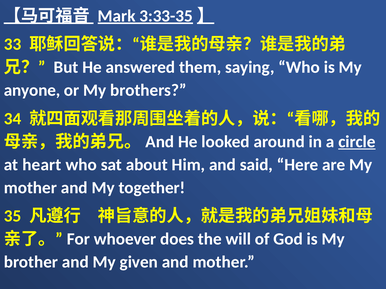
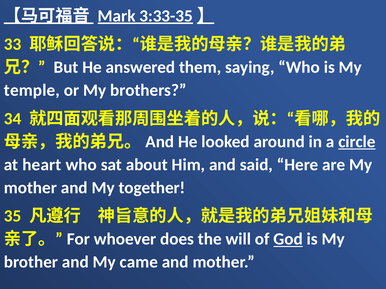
anyone: anyone -> temple (32, 90)
God underline: none -> present (288, 239)
given: given -> came (139, 263)
